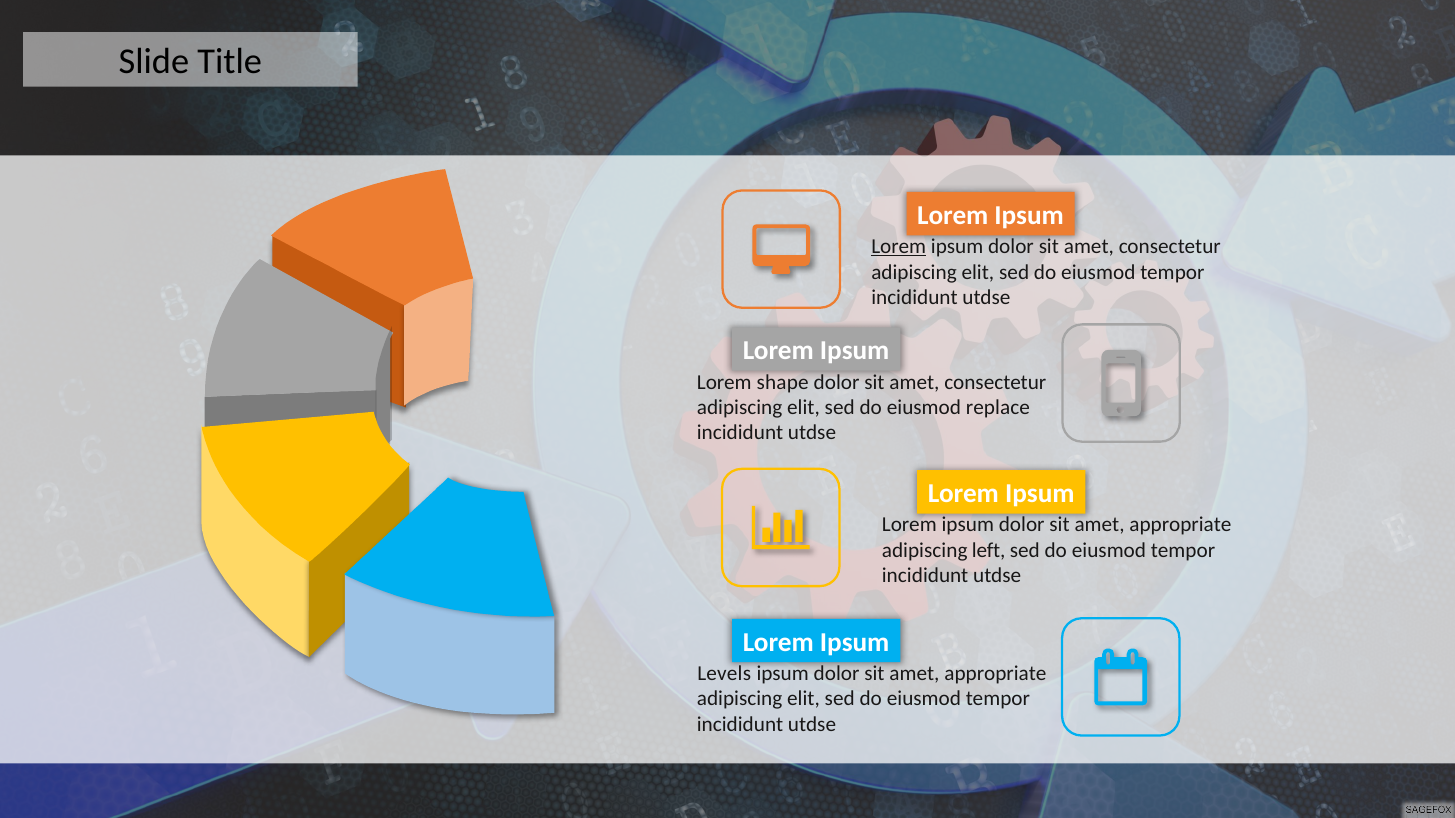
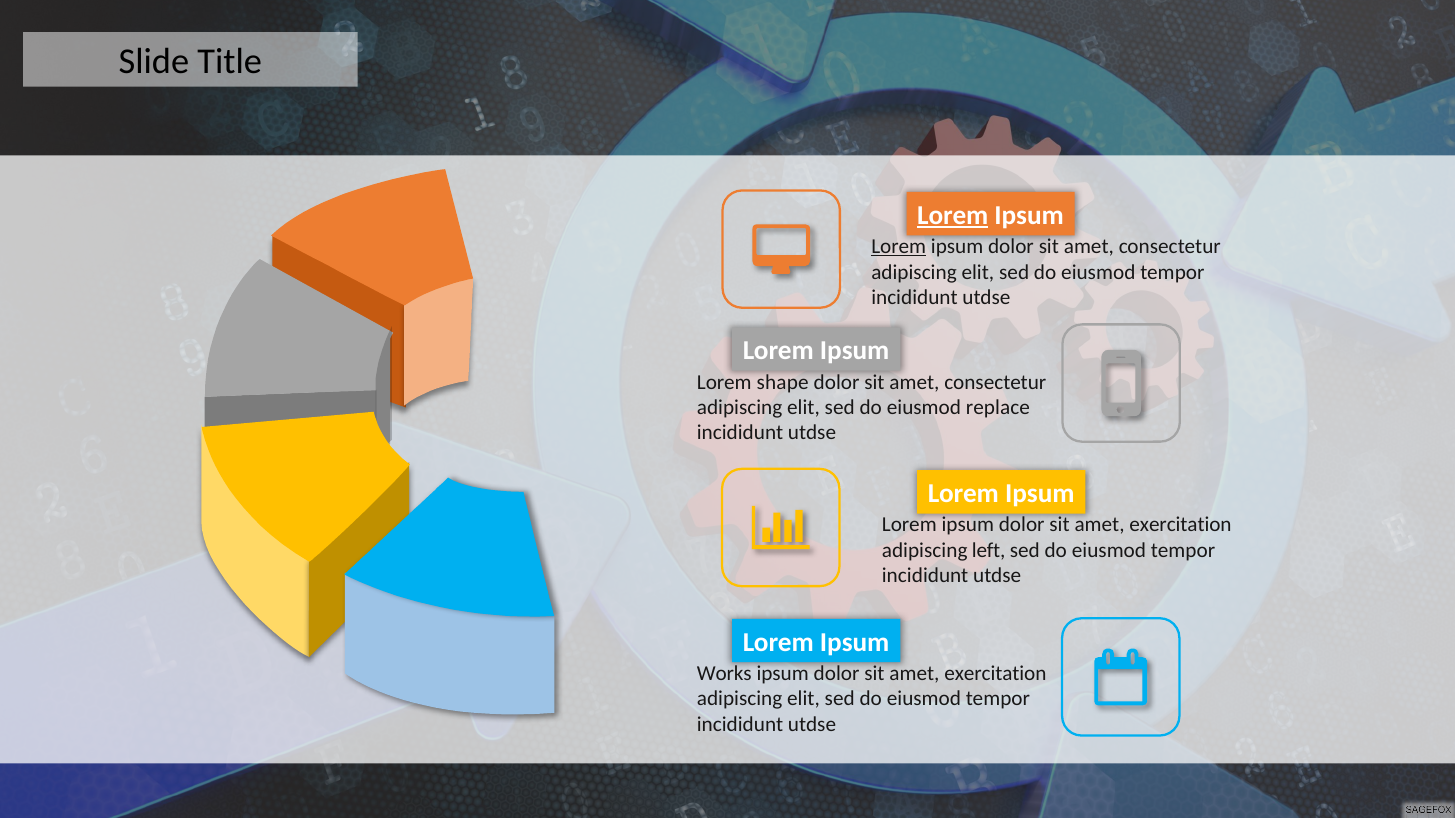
Lorem underline: none -> present (953, 216)
appropriate: appropriate -> exercitation (1180, 525)
Levels: Levels -> Works (724, 674)
appropriate: appropriate -> exercitation (995, 674)
